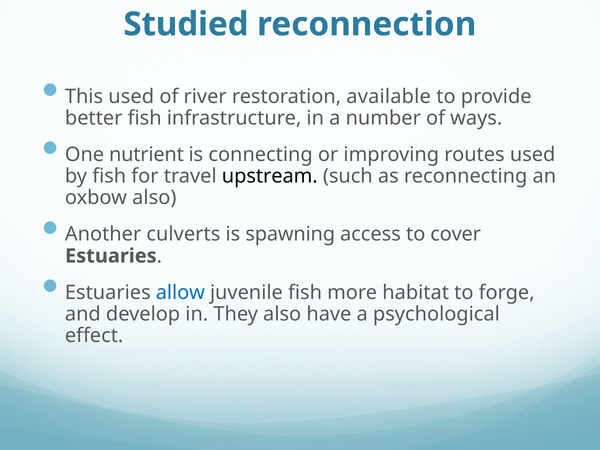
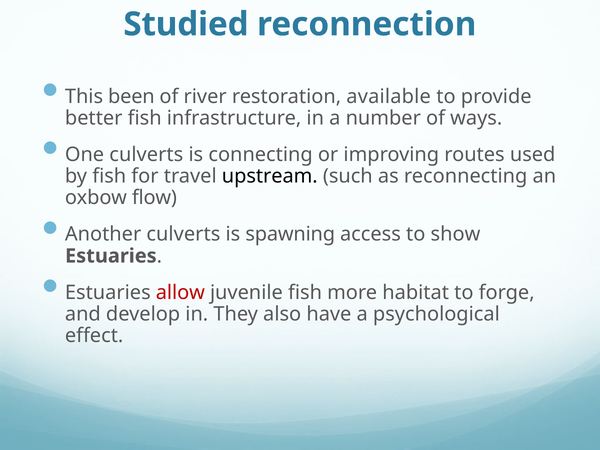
This used: used -> been (131, 96)
One nutrient: nutrient -> culverts (146, 155)
oxbow also: also -> flow (154, 198)
cover: cover -> show (456, 234)
allow colour: blue -> red (180, 293)
